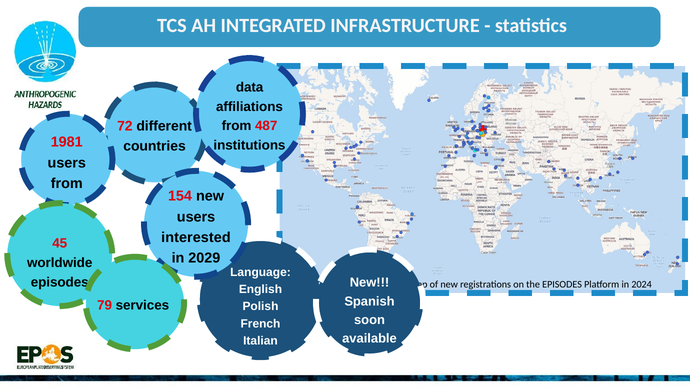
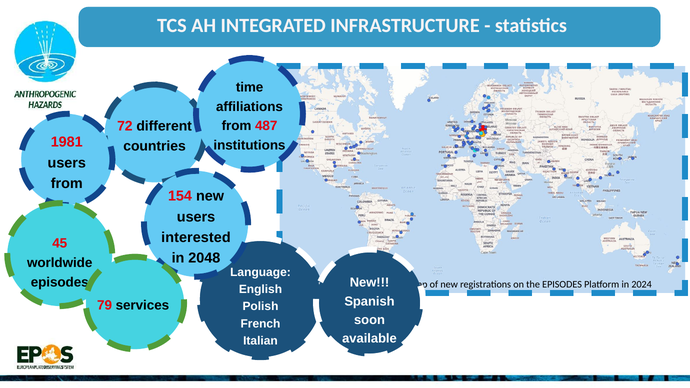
data: data -> time (250, 87)
2029: 2029 -> 2048 (204, 258)
